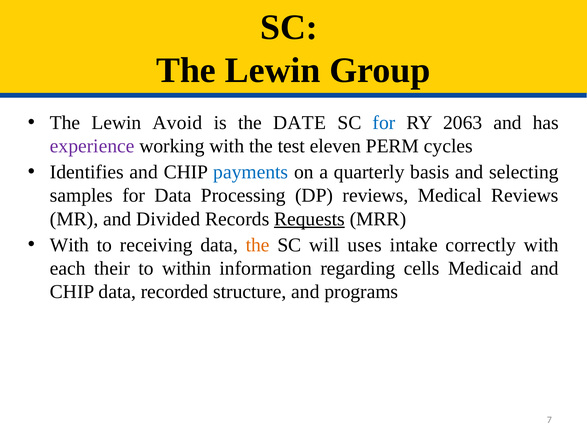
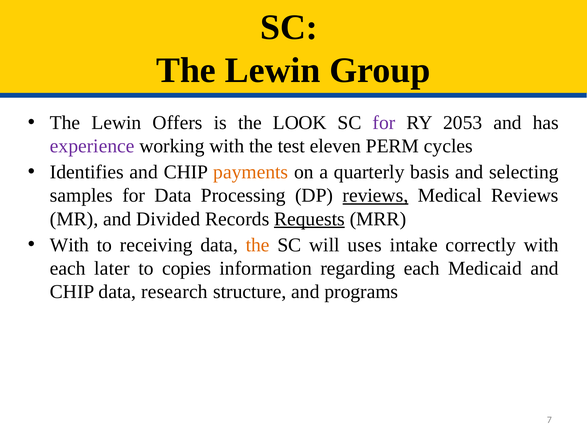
Avoid: Avoid -> Offers (178, 123)
DATE: DATE -> LOOK (300, 123)
for colour: blue -> purple (384, 123)
2063: 2063 -> 2053 (463, 123)
payments colour: blue -> orange (251, 172)
reviews underline: none -> present (375, 196)
their: their -> later (112, 269)
within: within -> copies (187, 269)
regarding cells: cells -> each (422, 269)
recorded: recorded -> research (174, 292)
